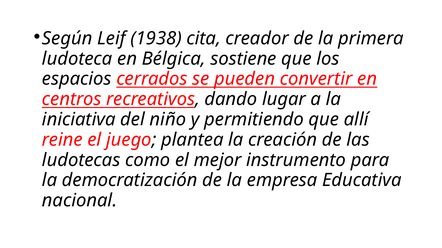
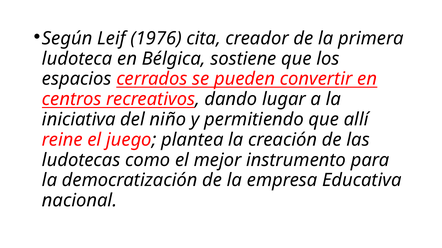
1938: 1938 -> 1976 (156, 38)
